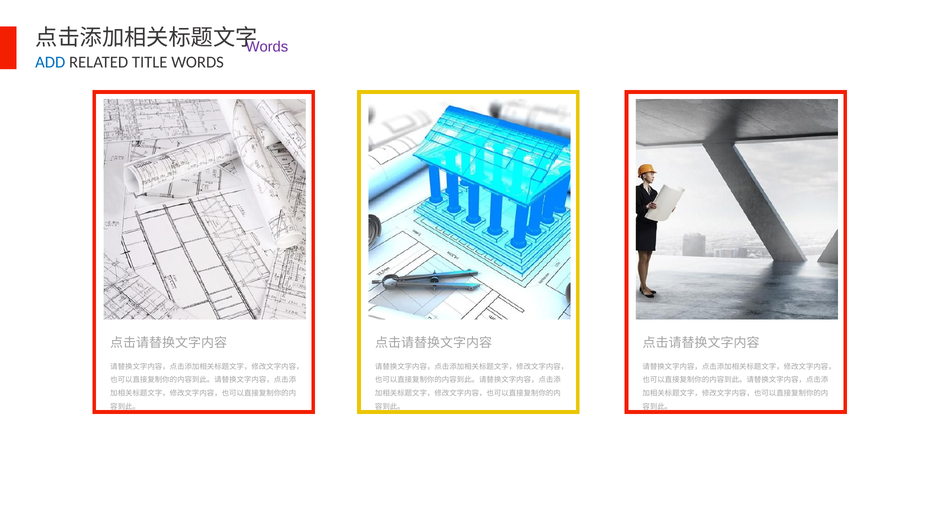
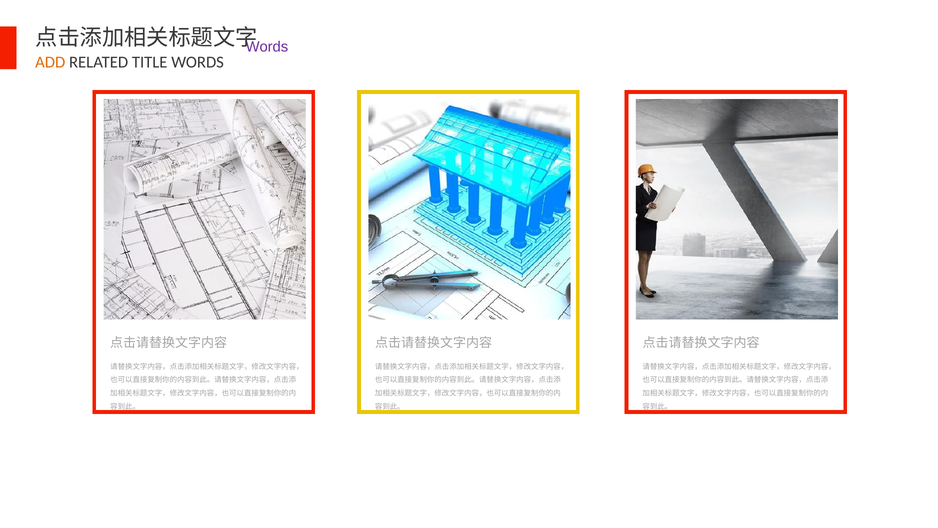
ADD colour: blue -> orange (50, 62)
